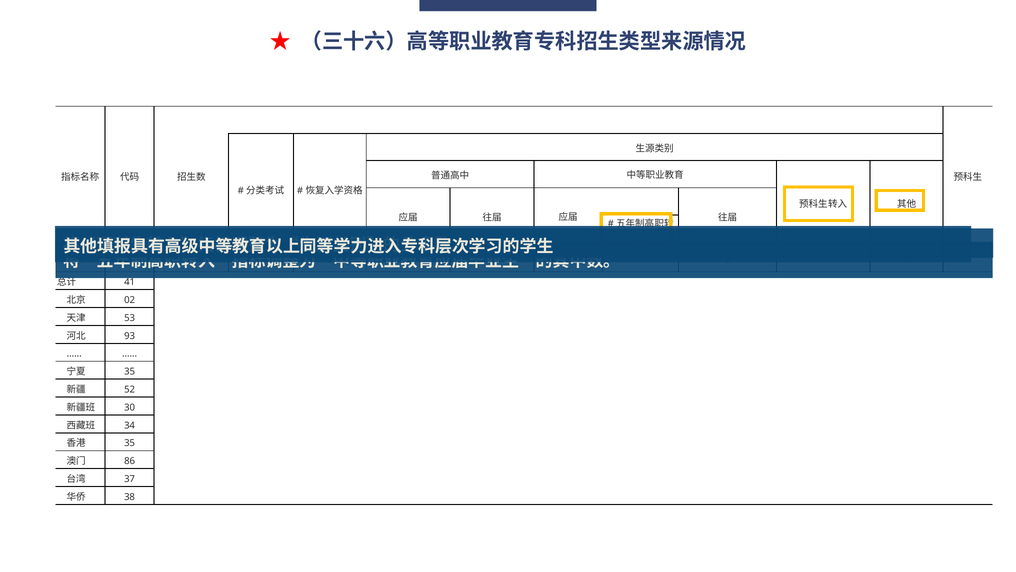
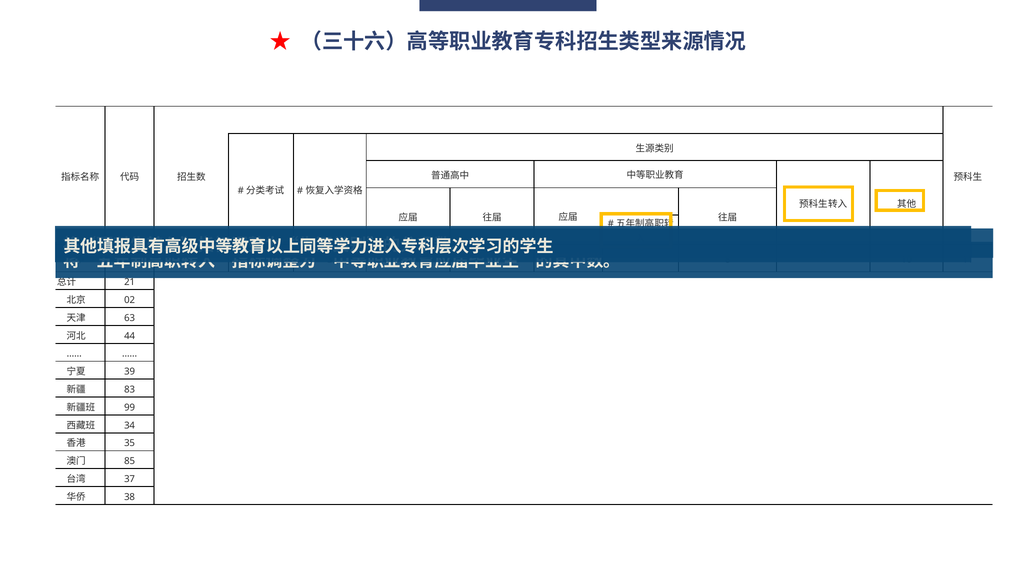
41: 41 -> 21 (130, 282)
53: 53 -> 63 (130, 318)
93: 93 -> 44 (130, 336)
35: 35 -> 39 (130, 371)
52: 52 -> 83 (130, 389)
30: 30 -> 99 (130, 407)
86: 86 -> 85 (130, 461)
